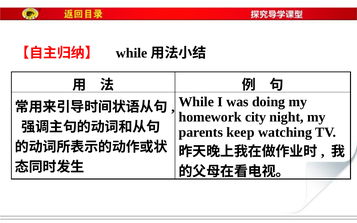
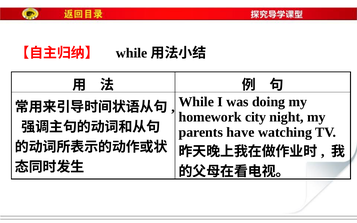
keep: keep -> have (240, 132)
